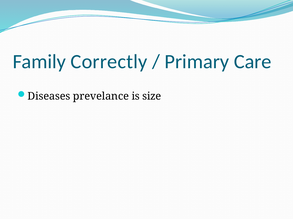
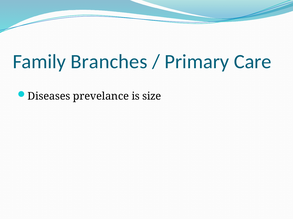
Correctly: Correctly -> Branches (109, 62)
